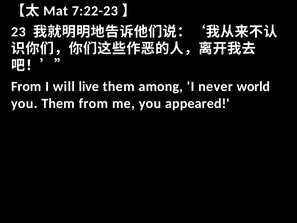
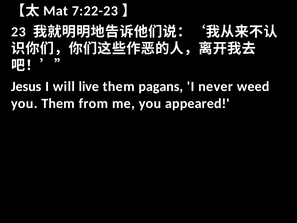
From: From -> Jesus (26, 86)
among: among -> pagans (161, 86)
world: world -> weed (253, 86)
